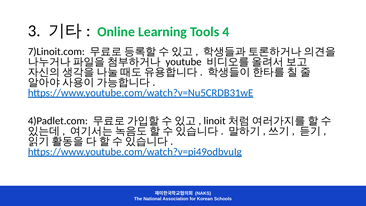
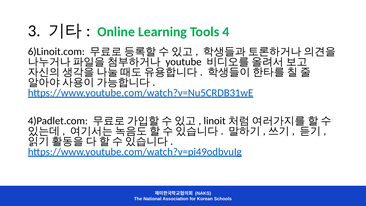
7)Linoit.com: 7)Linoit.com -> 6)Linoit.com (56, 52)
